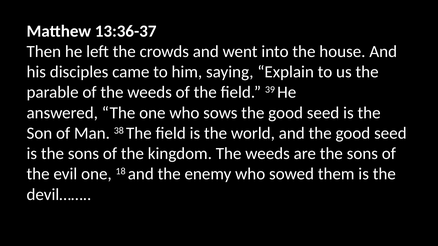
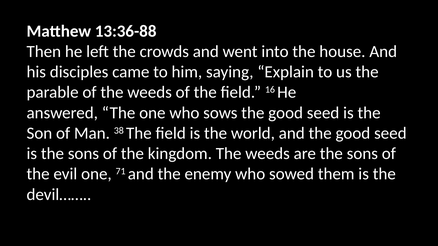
13:36-37: 13:36-37 -> 13:36-88 (126, 31)
39: 39 -> 16 (270, 90)
18: 18 -> 71 (121, 172)
